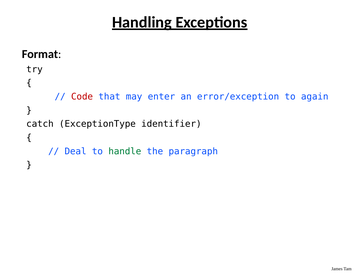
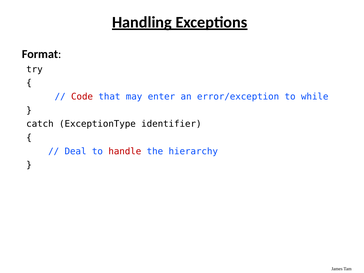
again: again -> while (315, 97)
handle colour: green -> red (125, 151)
paragraph: paragraph -> hierarchy (193, 151)
